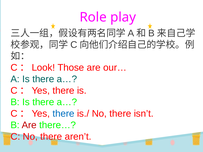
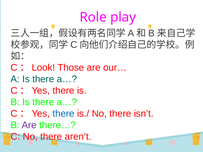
Are colour: red -> purple (29, 125)
